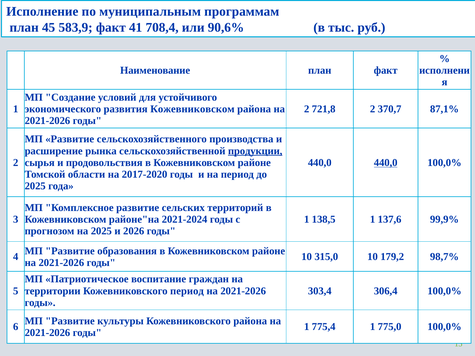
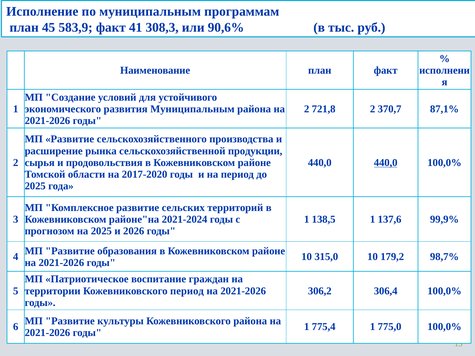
708,4: 708,4 -> 308,3 (162, 27)
развития Кожевниковском: Кожевниковском -> Муниципальным (192, 109)
продукции underline: present -> none (255, 151)
303,4: 303,4 -> 306,2 (320, 291)
